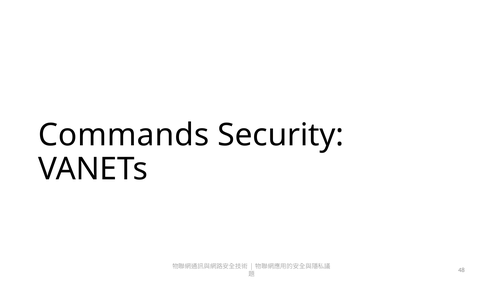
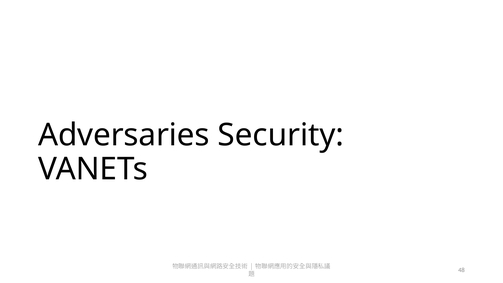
Commands: Commands -> Adversaries (124, 135)
